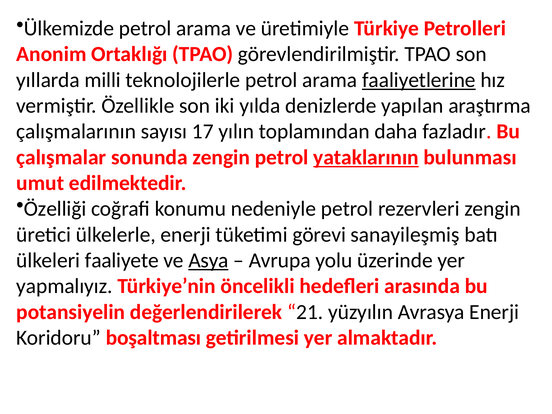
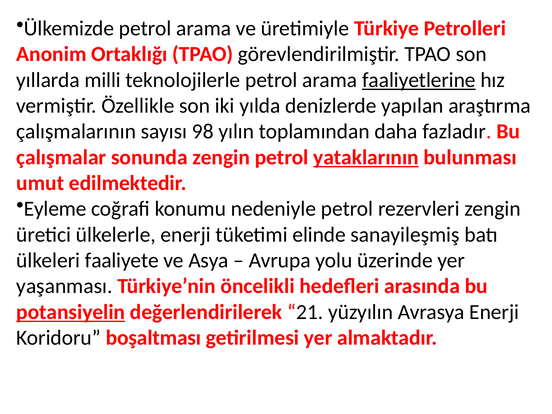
17: 17 -> 98 (203, 132)
Özelliği: Özelliği -> Eyleme (55, 209)
görevi: görevi -> elinde (319, 235)
Asya underline: present -> none (208, 260)
yapmalıyız: yapmalıyız -> yaşanması (64, 286)
potansiyelin underline: none -> present (71, 312)
